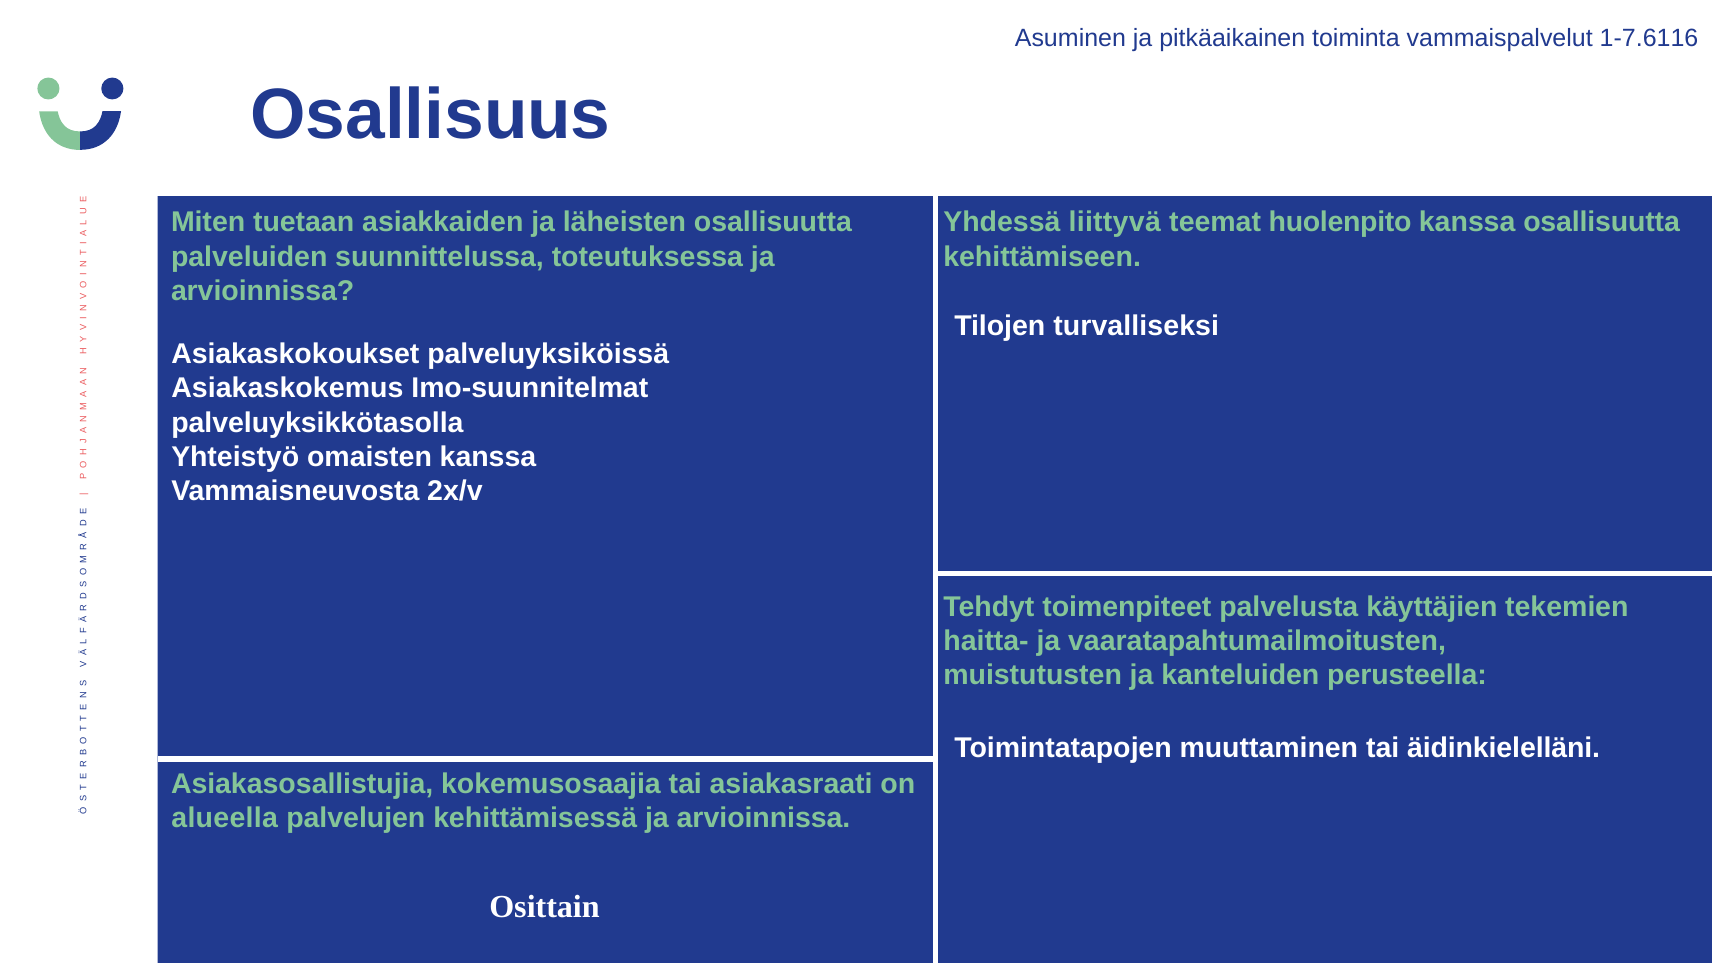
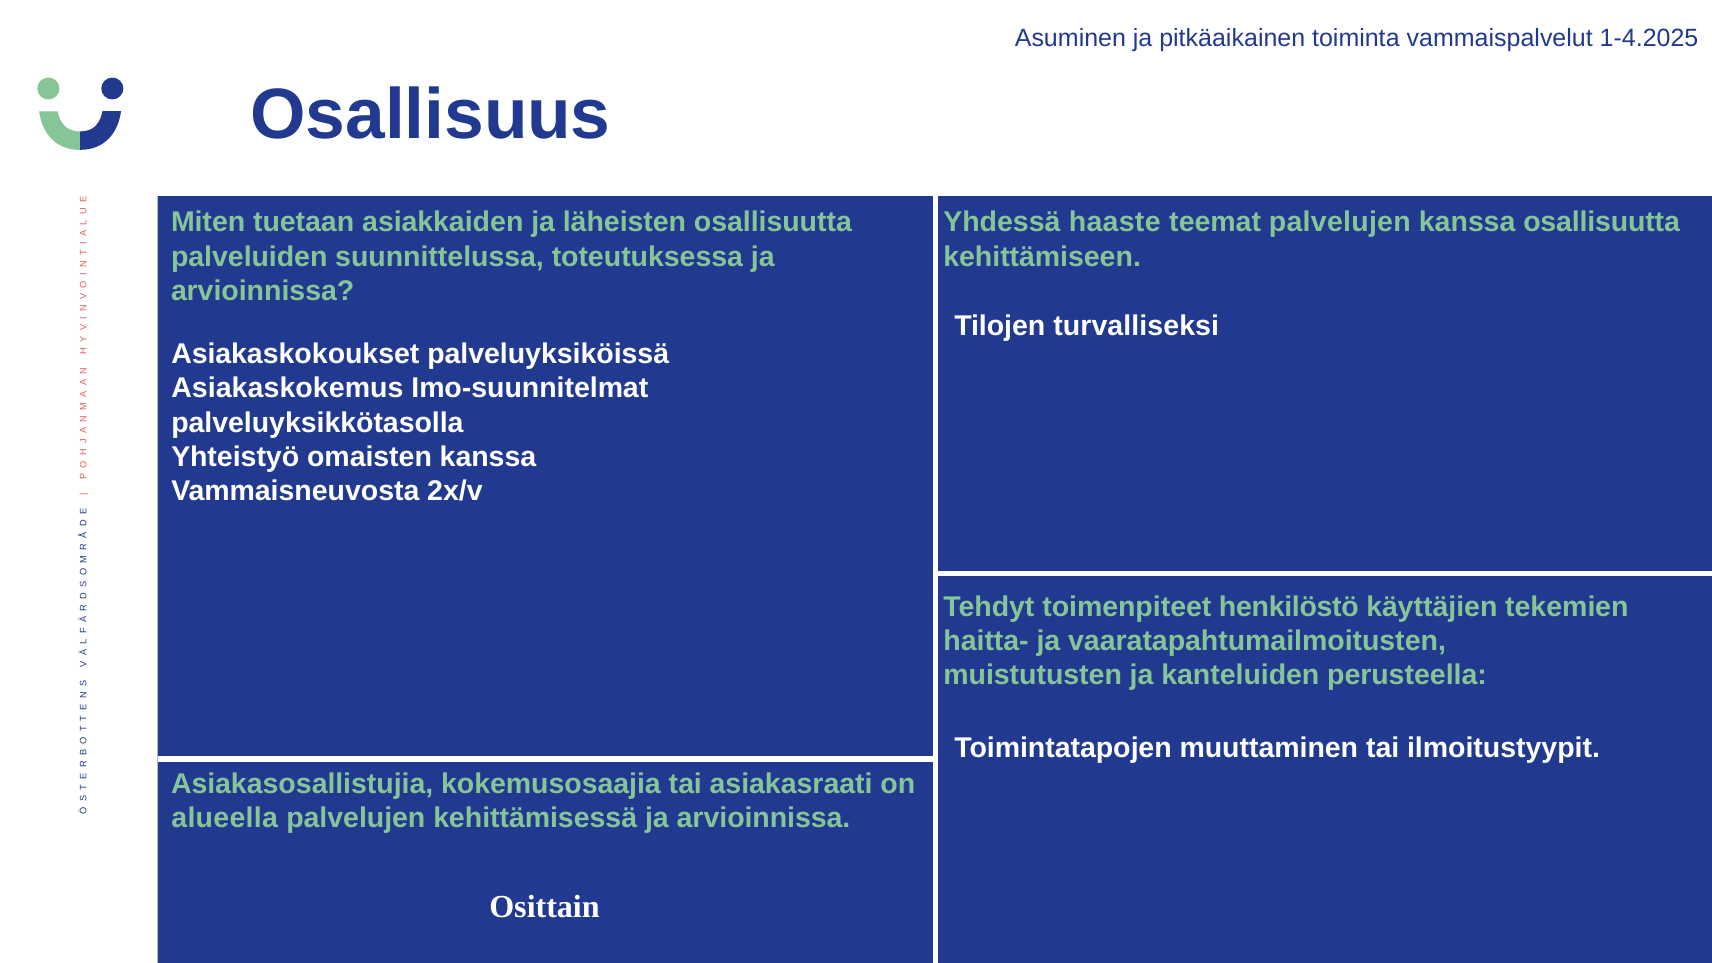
1-7.6116: 1-7.6116 -> 1-4.2025 (1649, 39)
liittyvä: liittyvä -> haaste (1115, 223)
teemat huolenpito: huolenpito -> palvelujen (1340, 223)
palvelusta: palvelusta -> henkilöstö (1289, 607)
äidinkielelläni: äidinkielelläni -> ilmoitustyypit (1504, 748)
